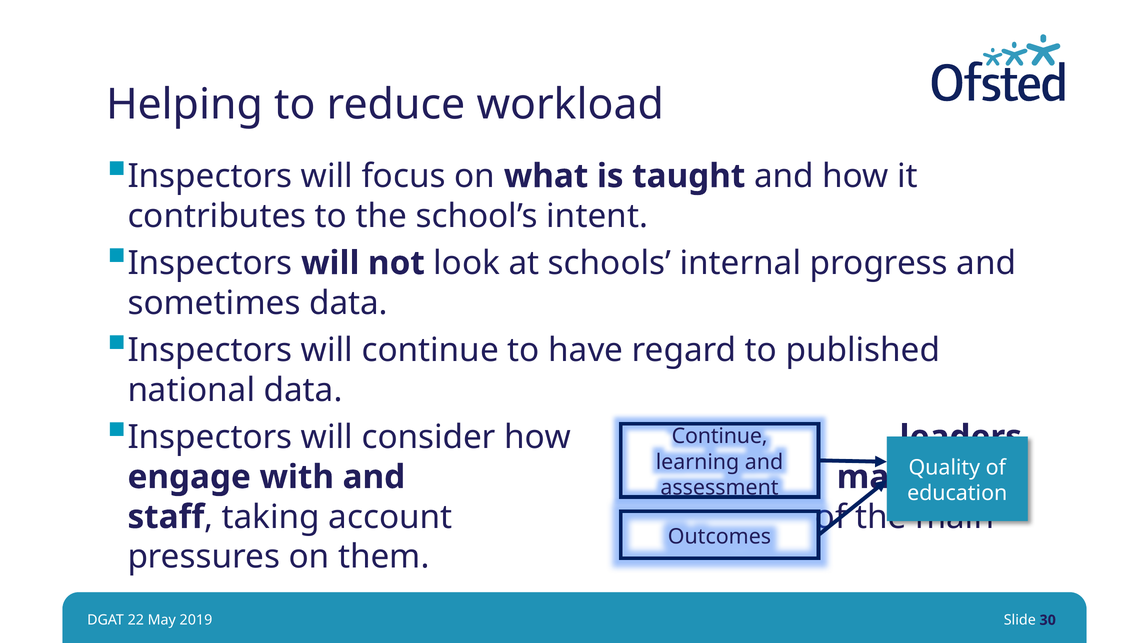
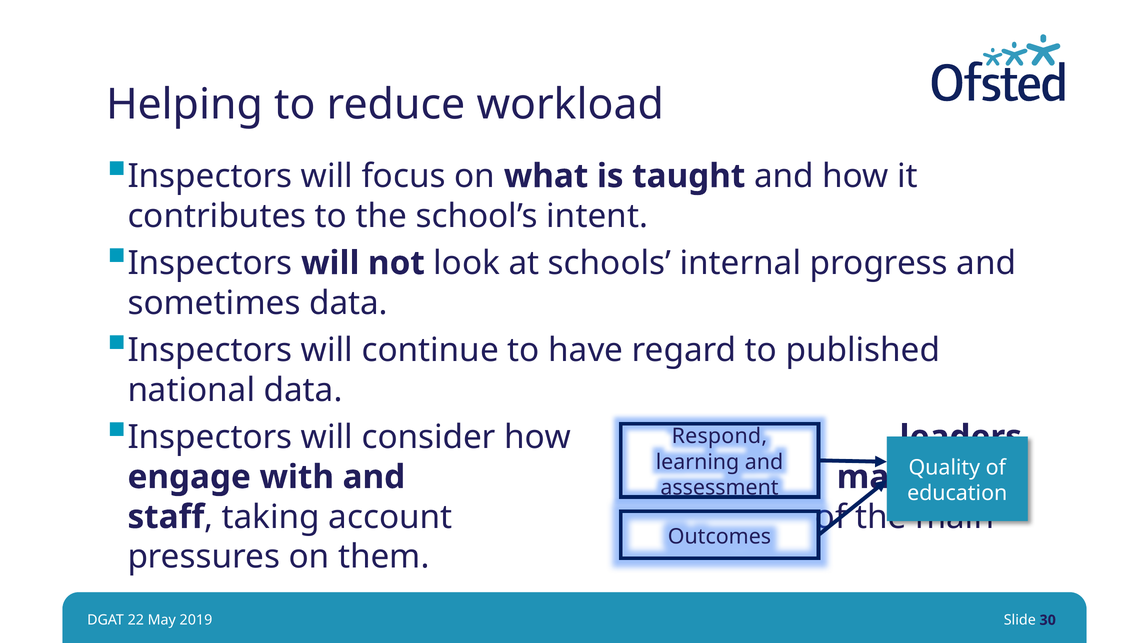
Continue: Continue -> Respond (719, 436)
